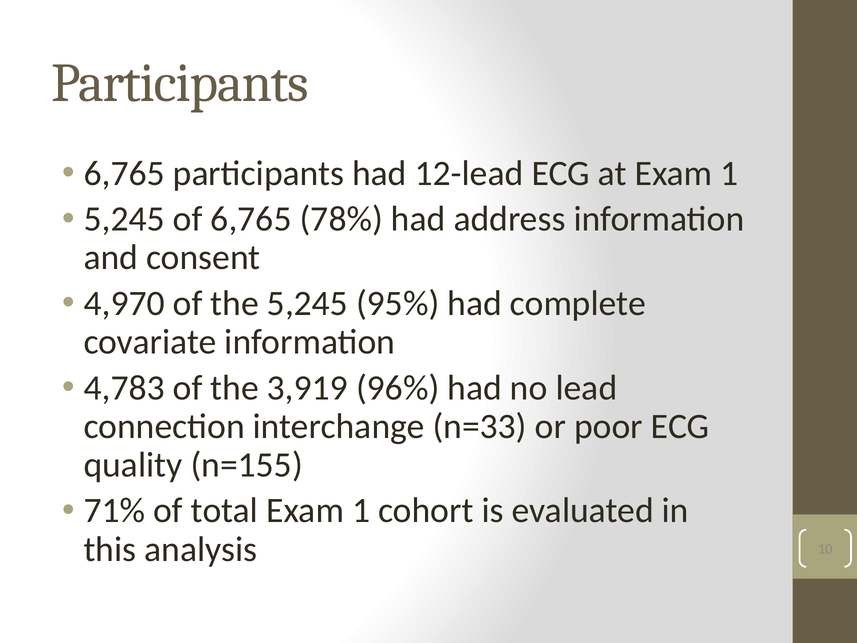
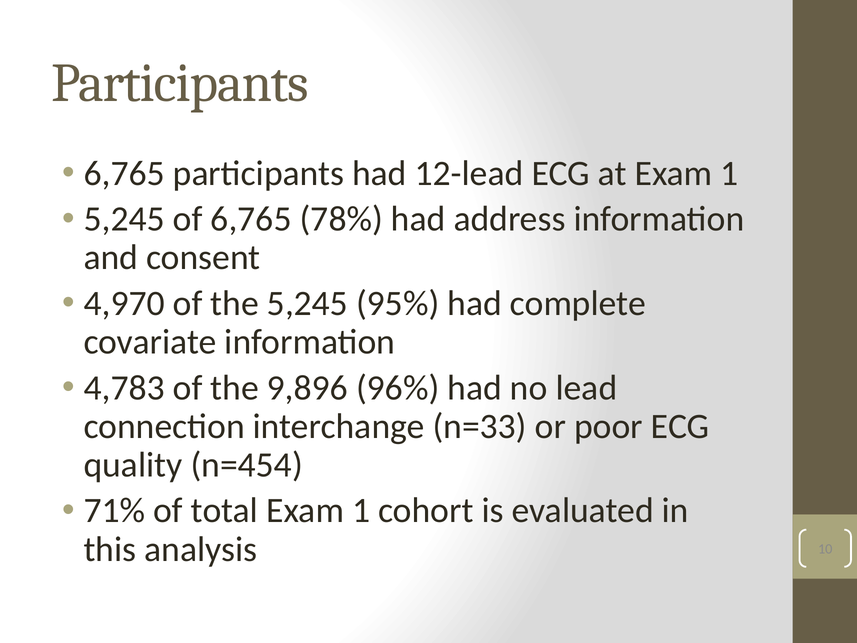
3,919: 3,919 -> 9,896 (307, 388)
n=155: n=155 -> n=454 (247, 465)
